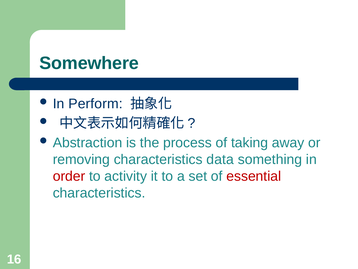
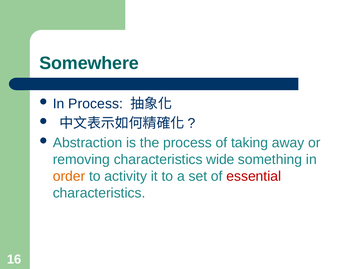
In Perform: Perform -> Process (96, 104)
data: data -> wide (220, 159)
order colour: red -> orange (69, 176)
